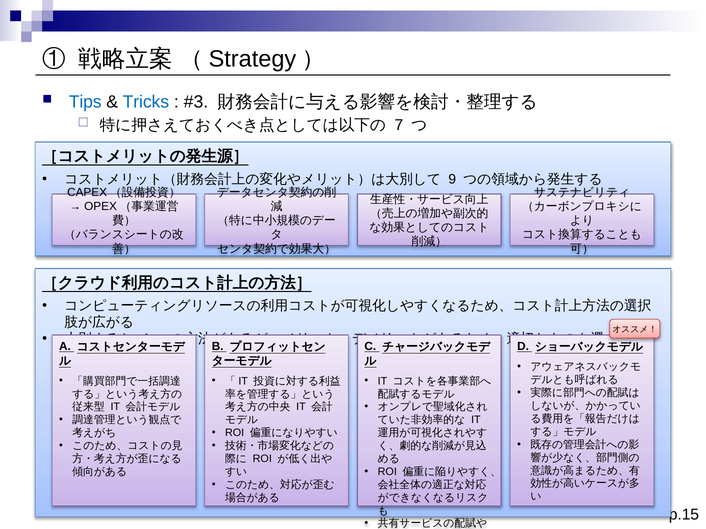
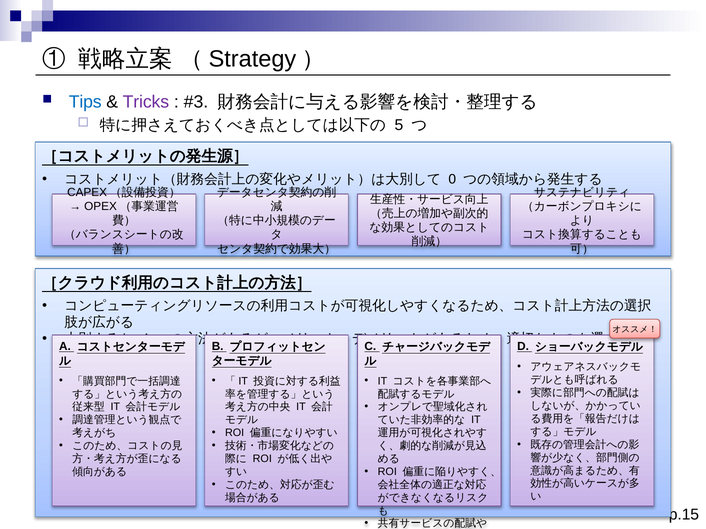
Tricks colour: blue -> purple (146, 102)
7: 7 -> 5 (399, 125)
9: 9 -> 0 (452, 179)
